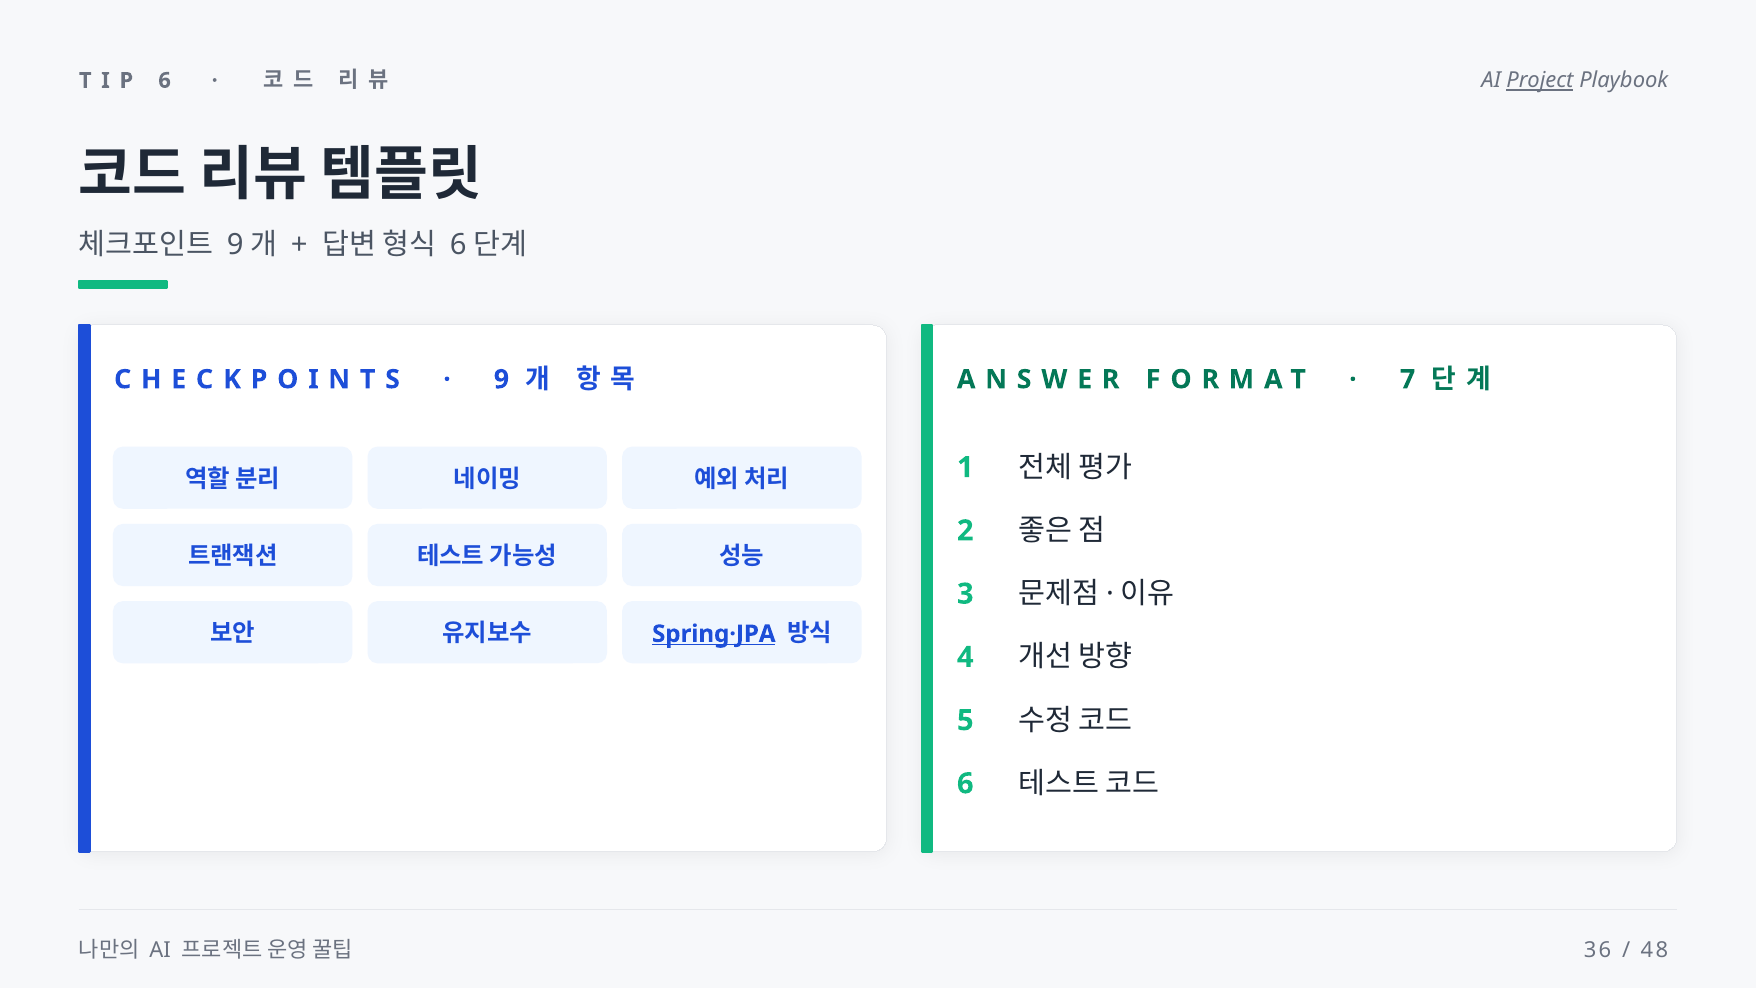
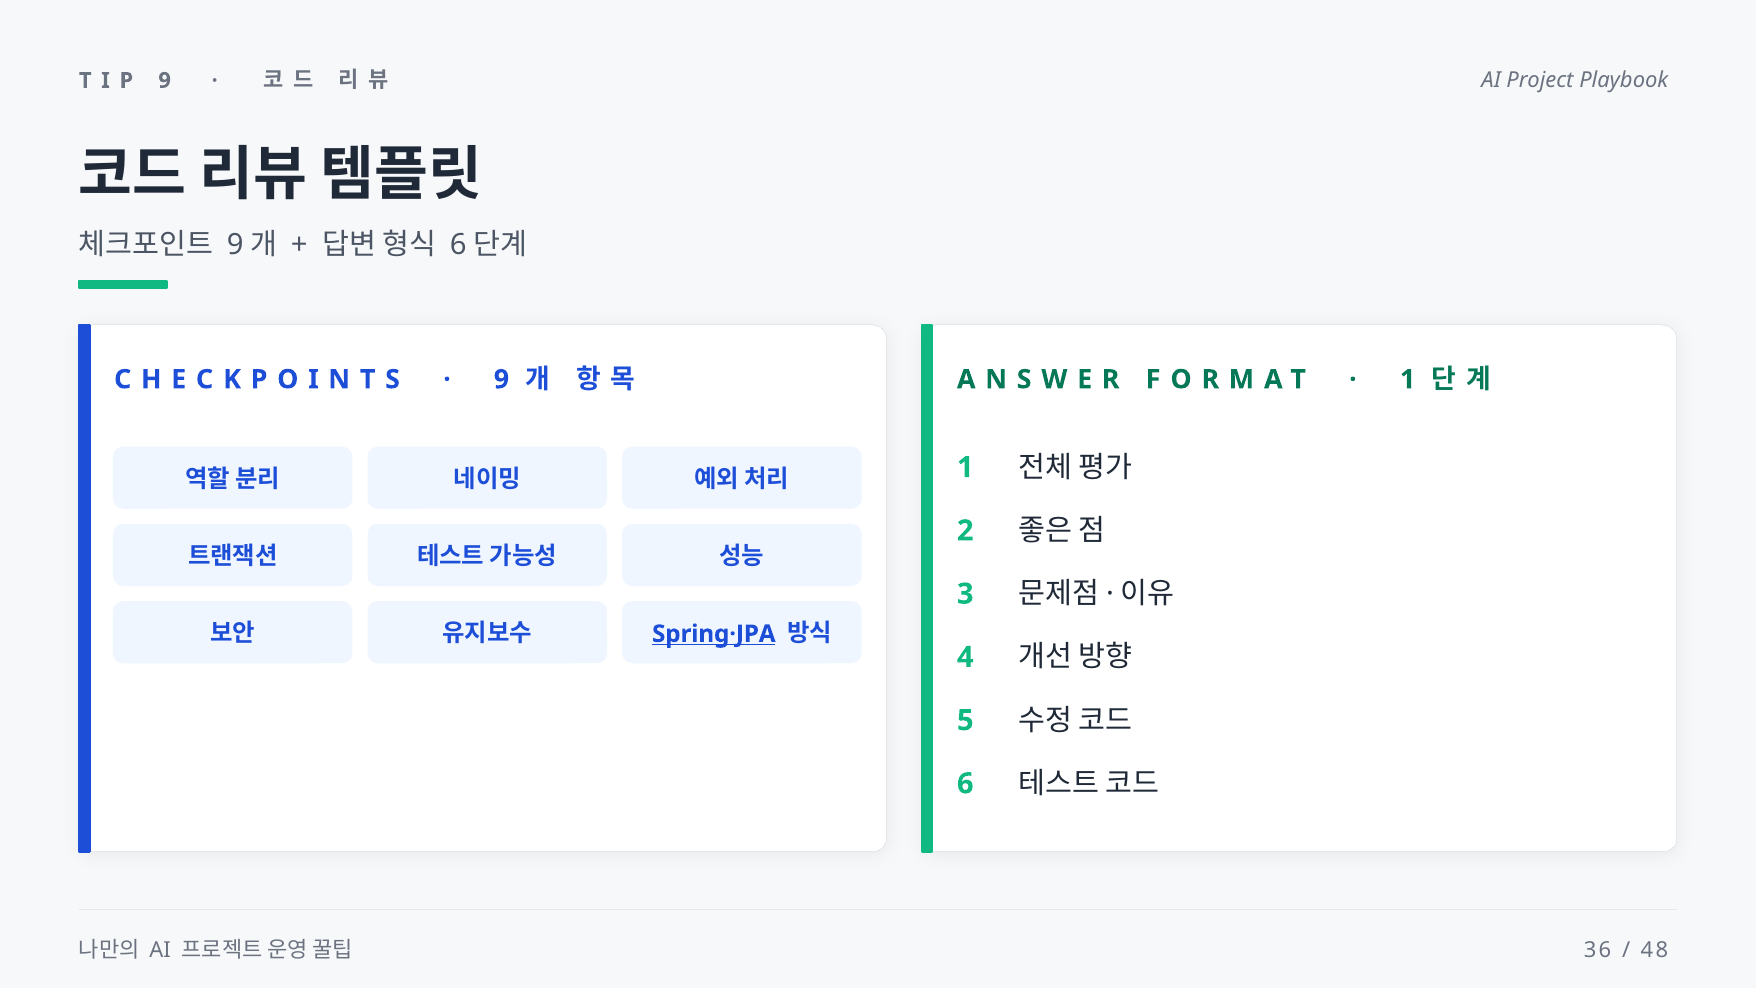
6: 6 -> 9 (165, 80)
Project underline: present -> none (1540, 80)
7: 7 -> 1 (1408, 379)
